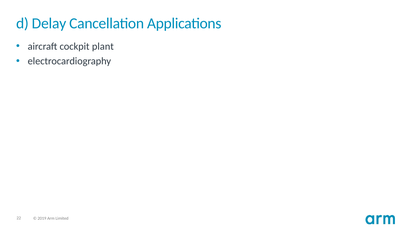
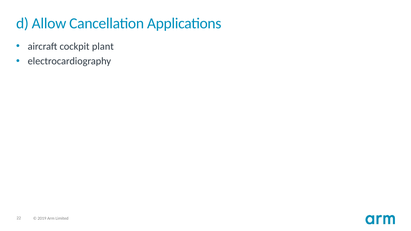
Delay: Delay -> Allow (49, 24)
